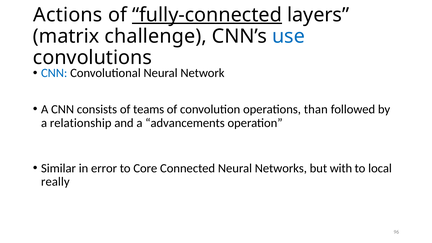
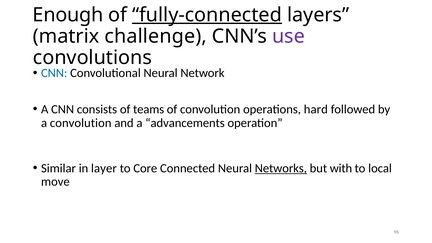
Actions: Actions -> Enough (68, 15)
use colour: blue -> purple (288, 36)
than: than -> hard (316, 109)
a relationship: relationship -> convolution (81, 123)
error: error -> layer (104, 168)
Networks underline: none -> present (281, 168)
really: really -> move (55, 182)
